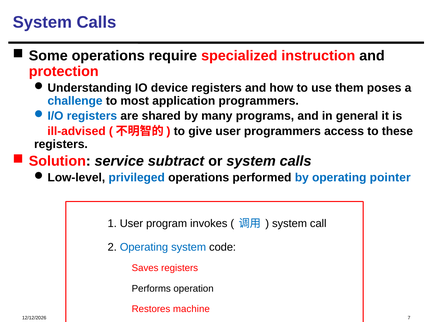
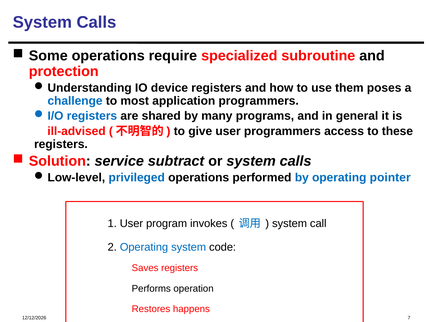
instruction: instruction -> subroutine (318, 56)
machine: machine -> happens (191, 309)
